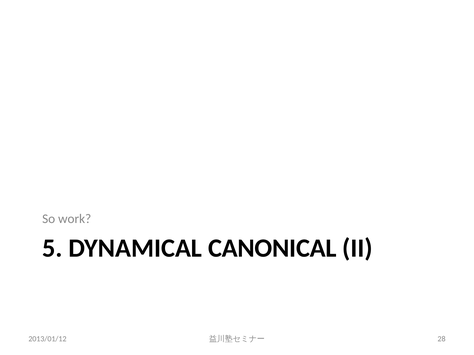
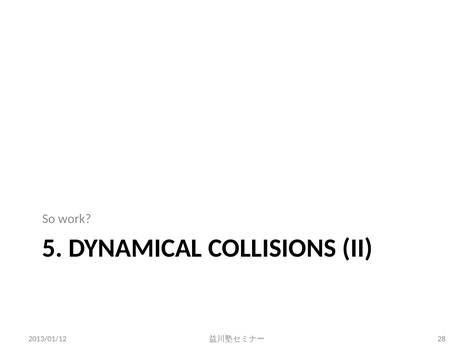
CANONICAL: CANONICAL -> COLLISIONS (272, 248)
